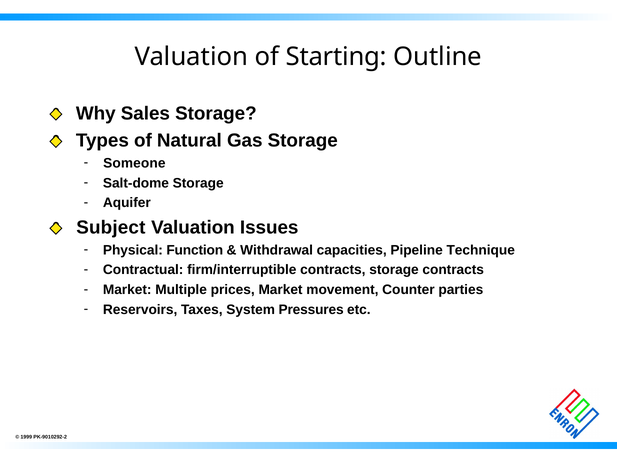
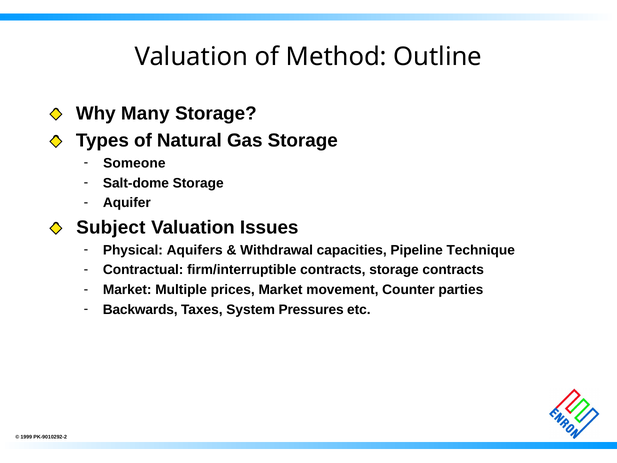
Starting: Starting -> Method (336, 57)
Sales: Sales -> Many (145, 113)
Function: Function -> Aquifers (195, 250)
Reservoirs: Reservoirs -> Backwards (140, 310)
